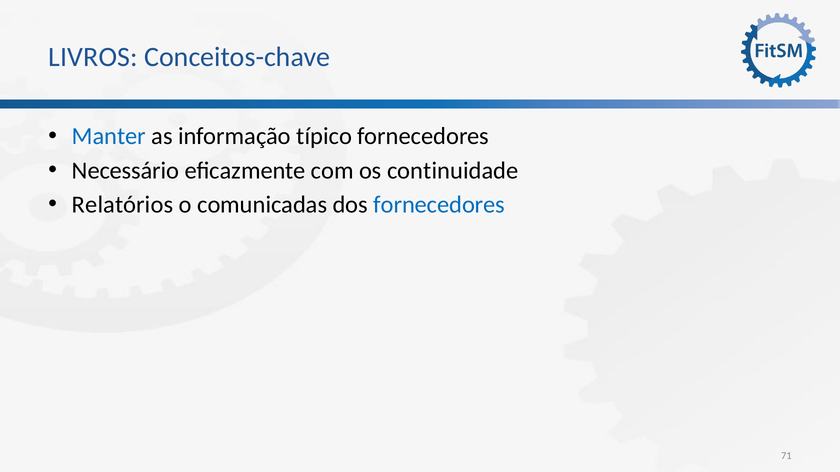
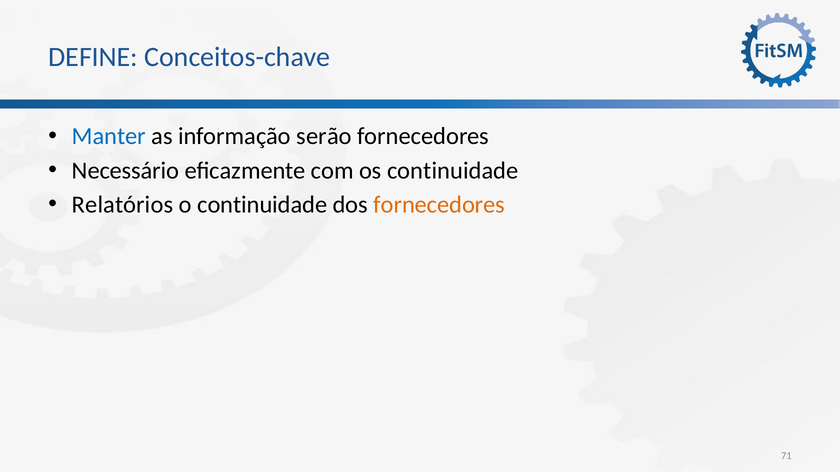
LIVROS: LIVROS -> DEFINE (93, 57)
típico: típico -> serão (324, 136)
o comunicadas: comunicadas -> continuidade (262, 205)
fornecedores colour: blue -> orange (439, 205)
